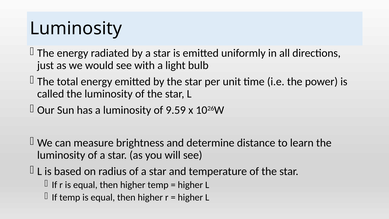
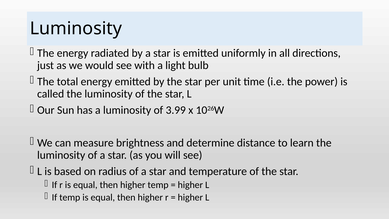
9.59: 9.59 -> 3.99 (176, 110)
